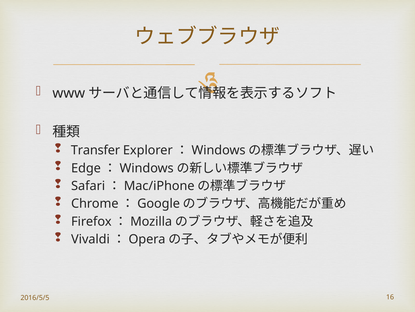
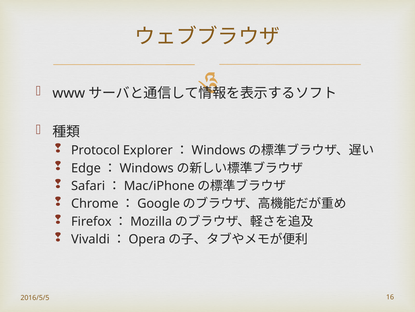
Transfer: Transfer -> Protocol (95, 150)
